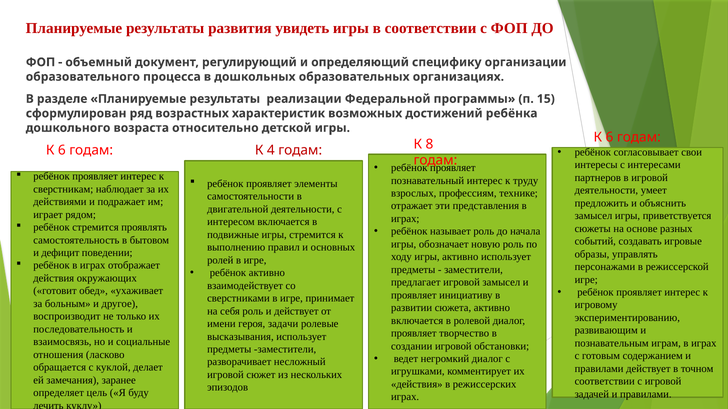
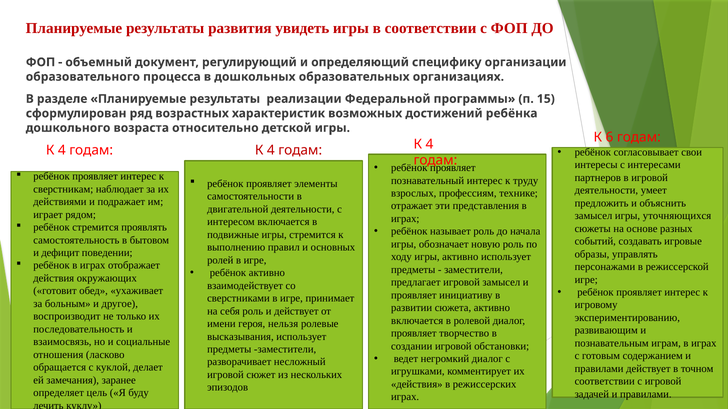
8: 8 -> 4 (429, 144)
6: 6 -> 4 (62, 151)
приветствуется: приветствуется -> уточняющихся (677, 216)
задачи: задачи -> нельзя (283, 324)
